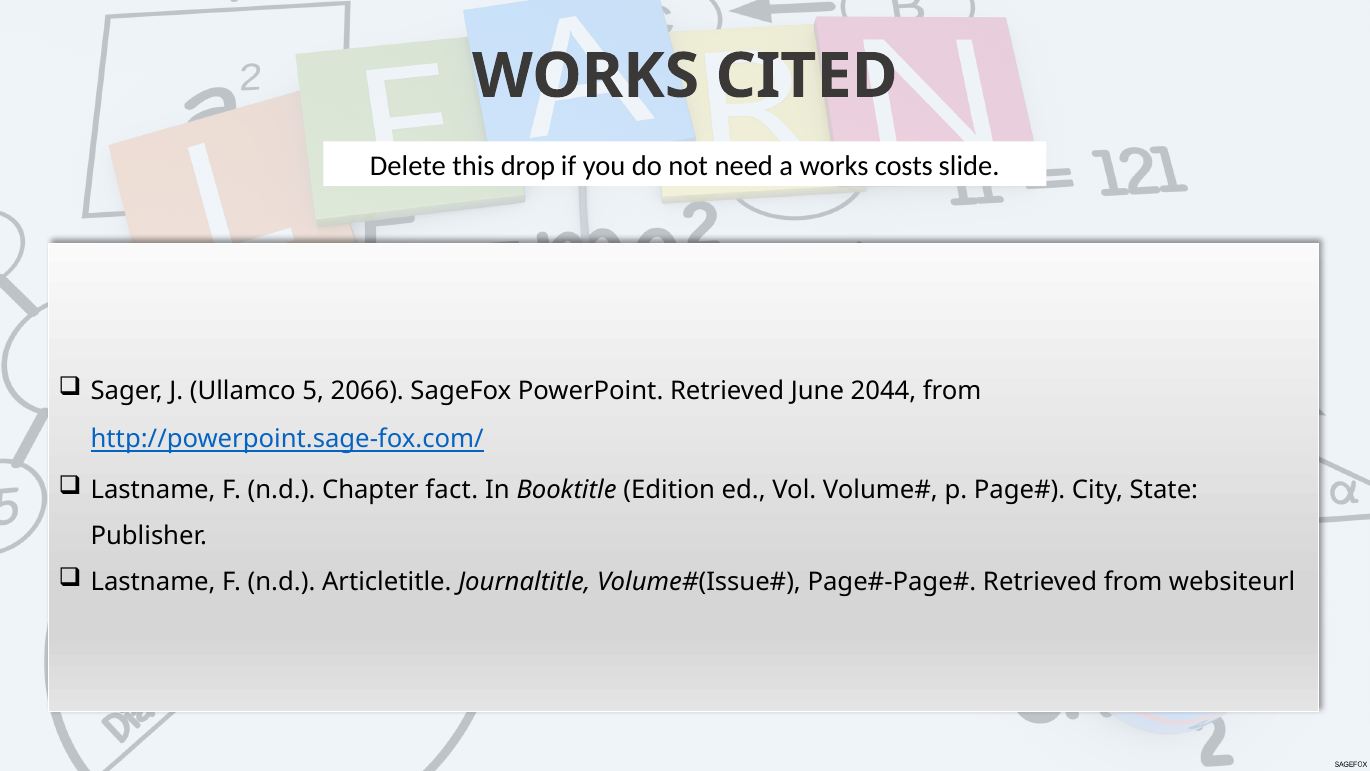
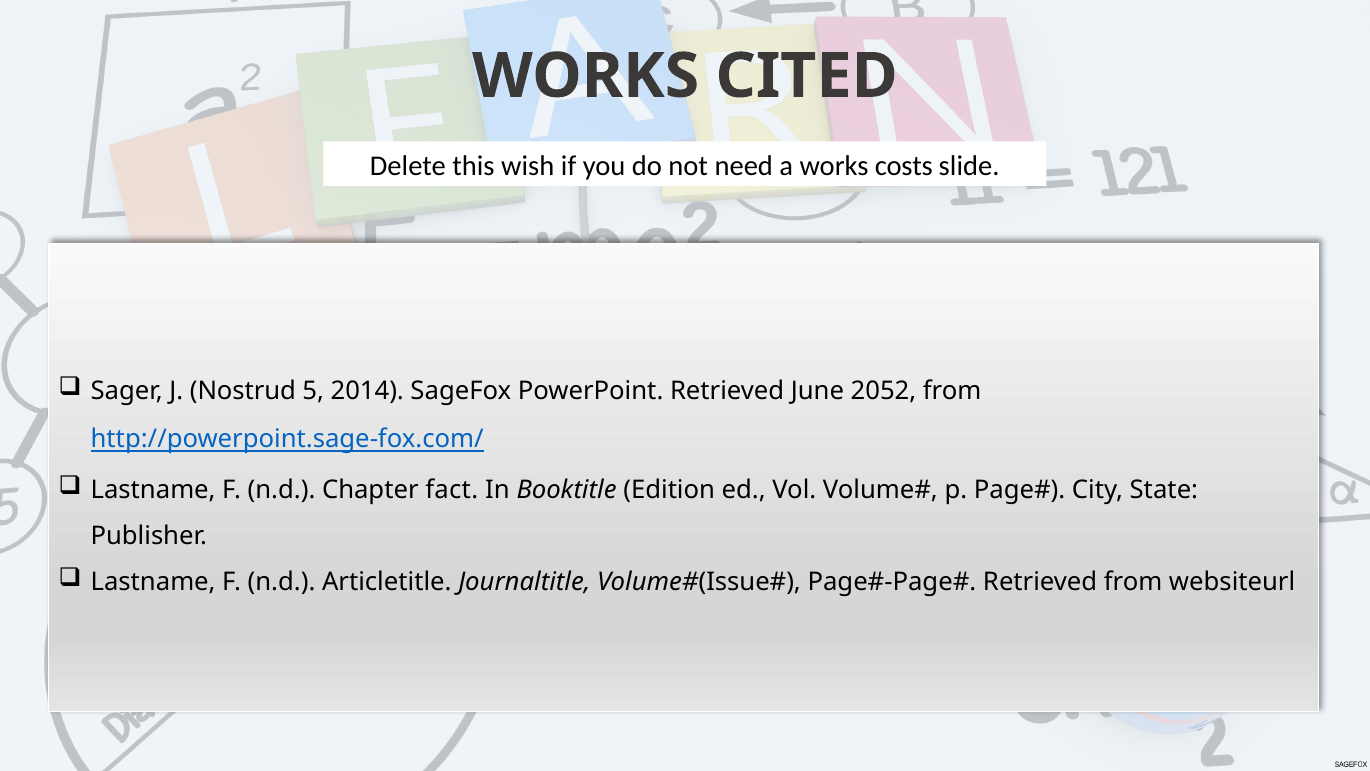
drop: drop -> wish (528, 166)
Ullamco: Ullamco -> Nostrud (243, 391)
2066: 2066 -> 2014 (367, 391)
2044: 2044 -> 2052 (883, 391)
